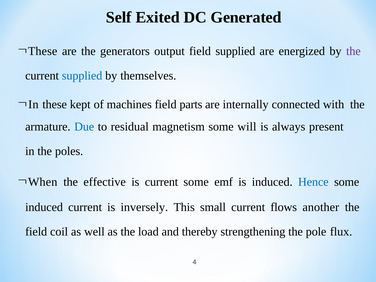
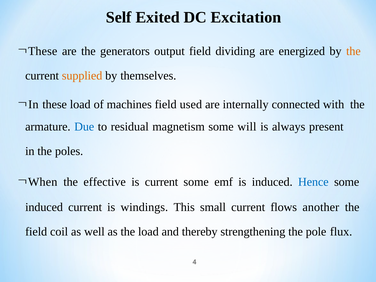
Generated: Generated -> Excitation (246, 17)
field supplied: supplied -> dividing (235, 51)
the colour: purple -> orange (353, 51)
supplied colour: blue -> orange (82, 76)
these kept: kept -> load (80, 105)
parts: parts -> used (191, 105)
inversely: inversely -> windings (144, 207)
